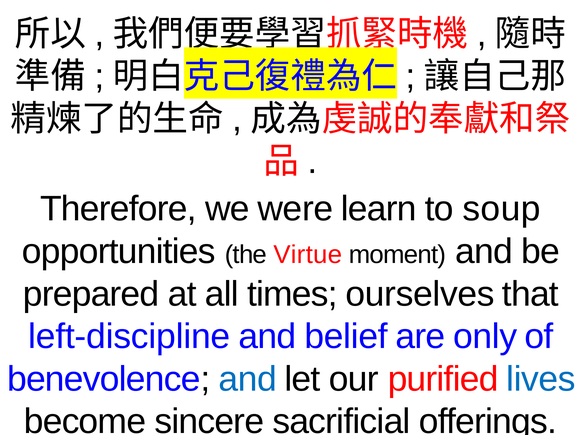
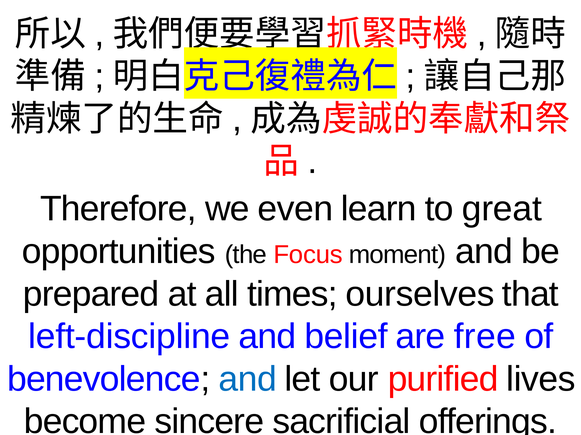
were: were -> even (295, 209)
soup: soup -> great (502, 209)
Virtue: Virtue -> Focus (308, 255)
only: only -> free (485, 337)
lives colour: blue -> black (541, 380)
